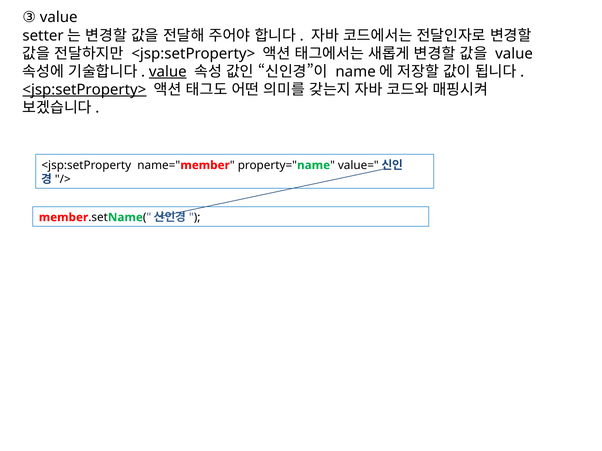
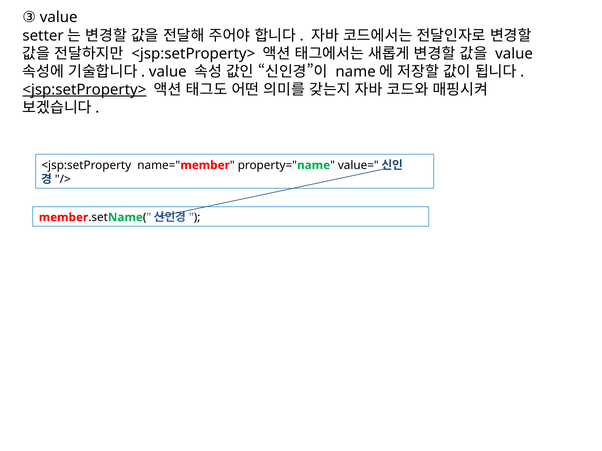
value underline: present -> none (168, 72)
